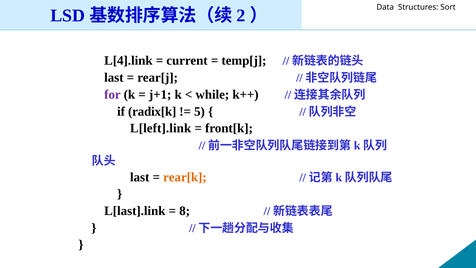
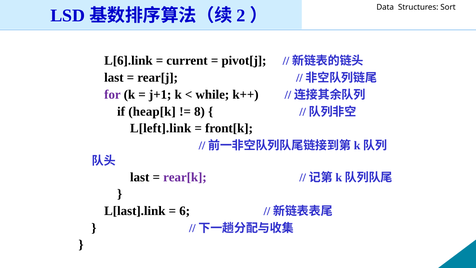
L[4].link: L[4].link -> L[6].link (128, 61)
temp[j: temp[j -> pivot[j (244, 61)
radix[k: radix[k -> heap[k (152, 111)
5: 5 -> 8 (199, 111)
rear[k colour: orange -> purple (185, 177)
8: 8 -> 6 (185, 211)
